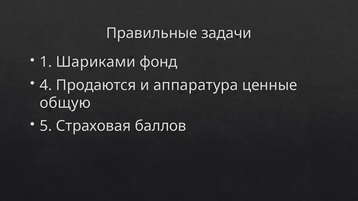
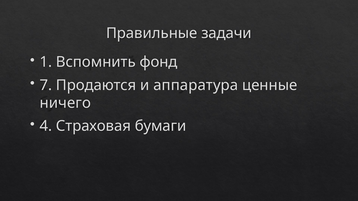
Шариками: Шариками -> Вспомнить (96, 62)
4: 4 -> 7 (46, 85)
общую: общую -> ничего (65, 103)
5: 5 -> 4 (46, 126)
баллов: баллов -> бумаги (161, 126)
